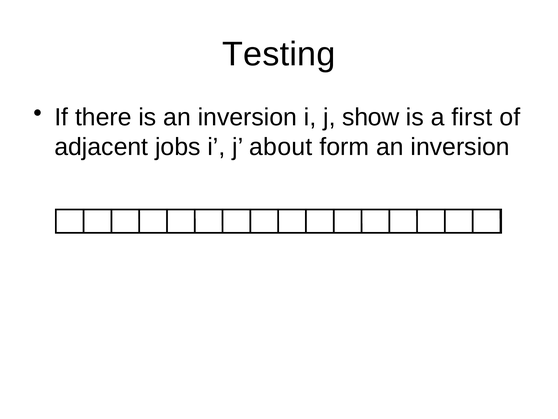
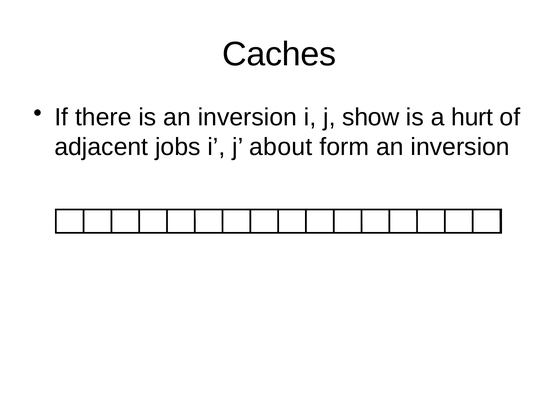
Testing: Testing -> Caches (279, 54)
first: first -> hurt (472, 117)
